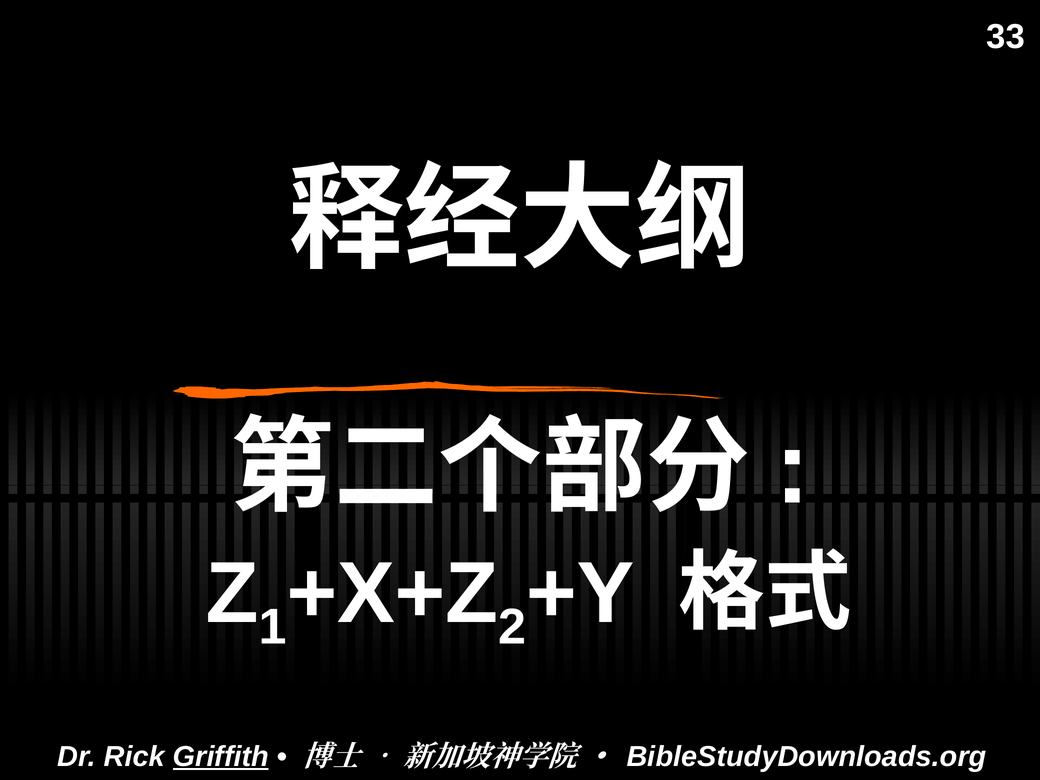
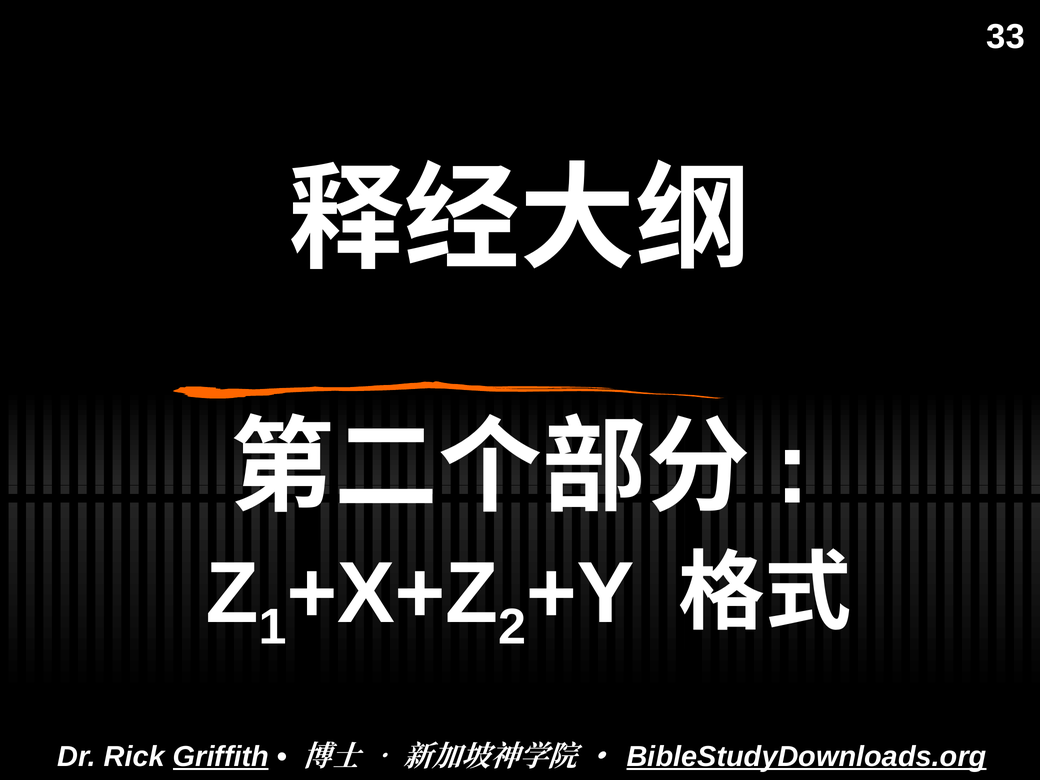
BibleStudyDownloads.org underline: none -> present (806, 757)
